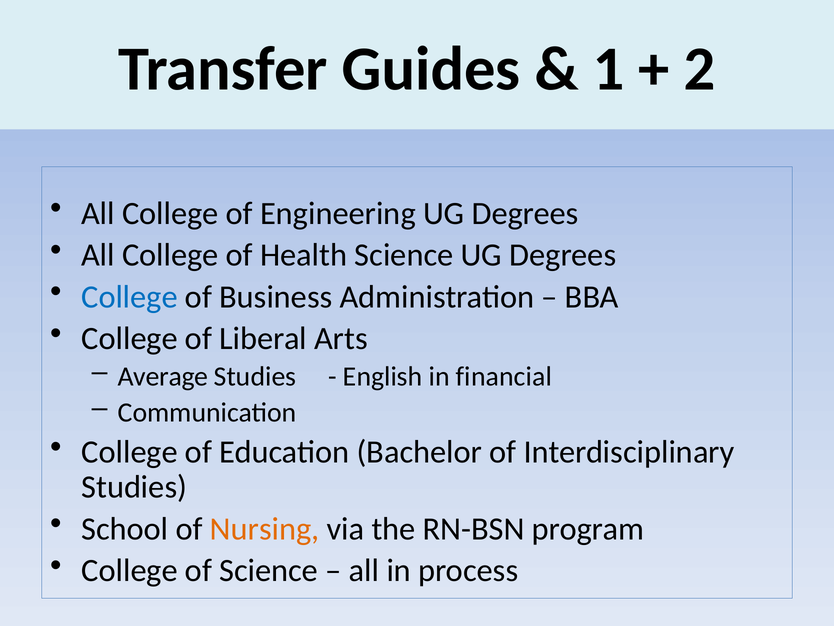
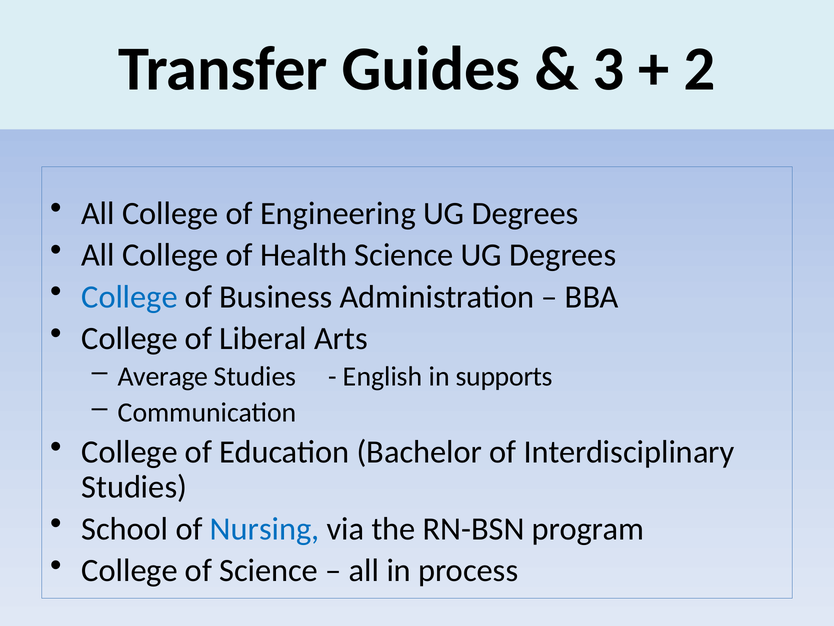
1: 1 -> 3 (609, 69)
financial: financial -> supports (504, 376)
Nursing colour: orange -> blue (265, 529)
